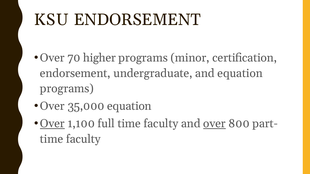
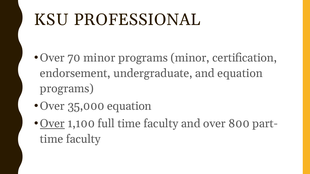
KSU ENDORSEMENT: ENDORSEMENT -> PROFESSIONAL (137, 20)
70 higher: higher -> minor (99, 58)
over underline: present -> none (214, 124)
